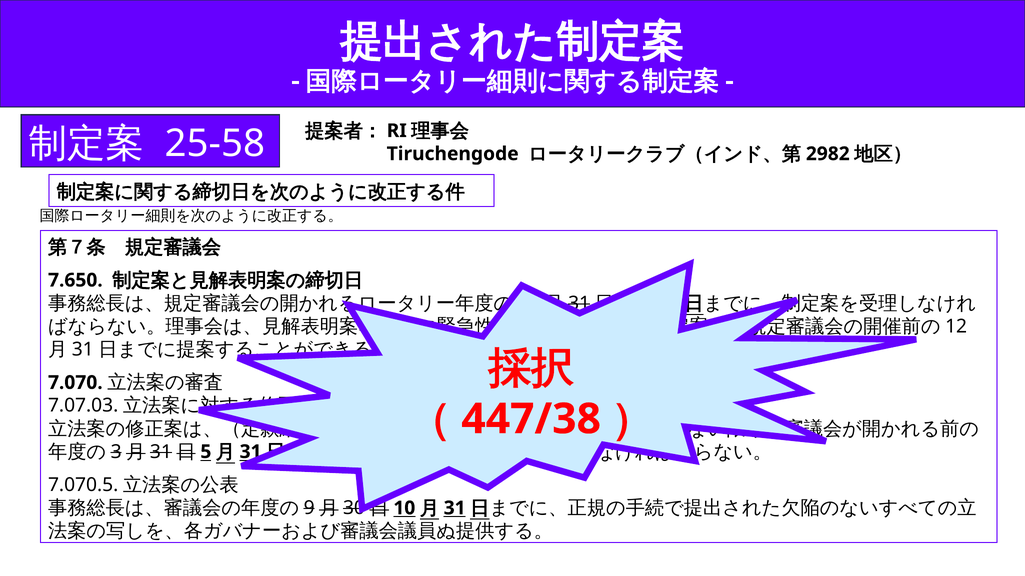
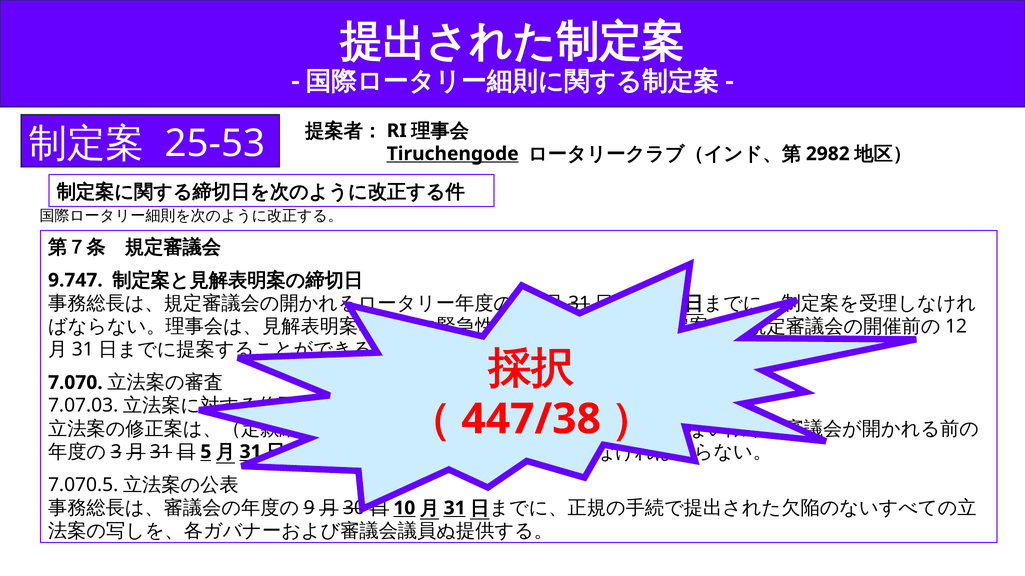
25-58: 25-58 -> 25-53 (215, 144)
Tiruchengode underline: none -> present (453, 154)
7.650: 7.650 -> 9.747 (75, 280)
